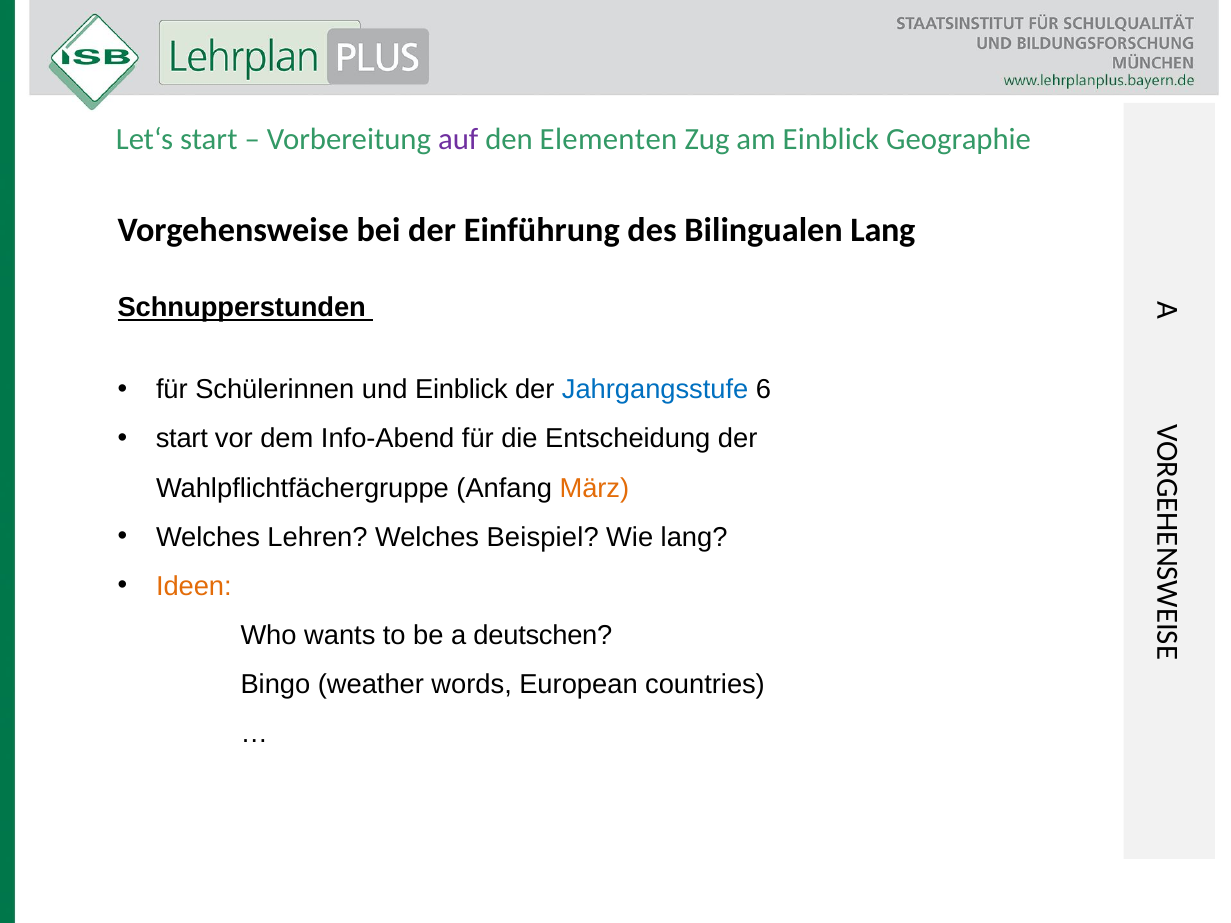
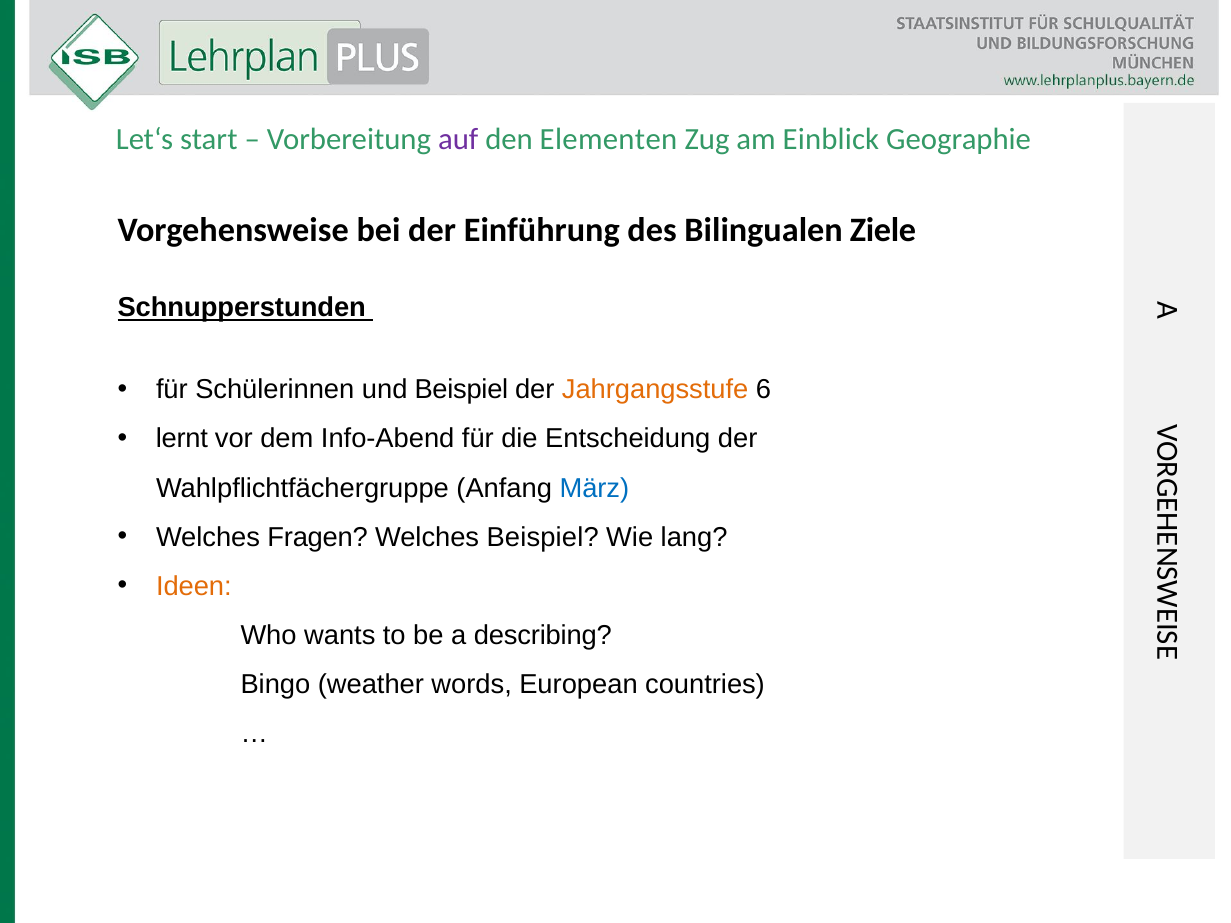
Bilingualen Lang: Lang -> Ziele (883, 230)
und Einblick: Einblick -> Beispiel (461, 390)
Jahrgangsstufe colour: blue -> orange (655, 390)
start: start -> lernt (182, 439)
März colour: orange -> blue (594, 488)
Lehren: Lehren -> Fragen (318, 537)
deutschen: deutschen -> describing (543, 636)
